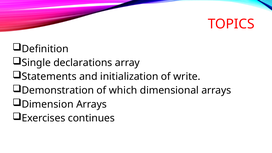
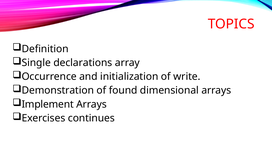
Statements: Statements -> Occurrence (49, 77)
which: which -> found (123, 90)
Dimension: Dimension -> Implement (48, 104)
